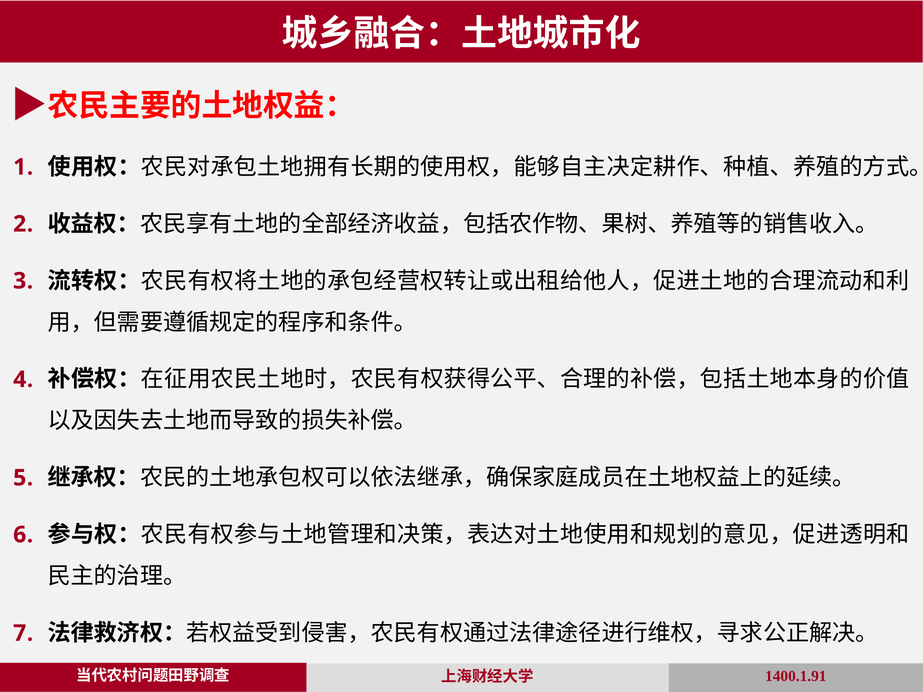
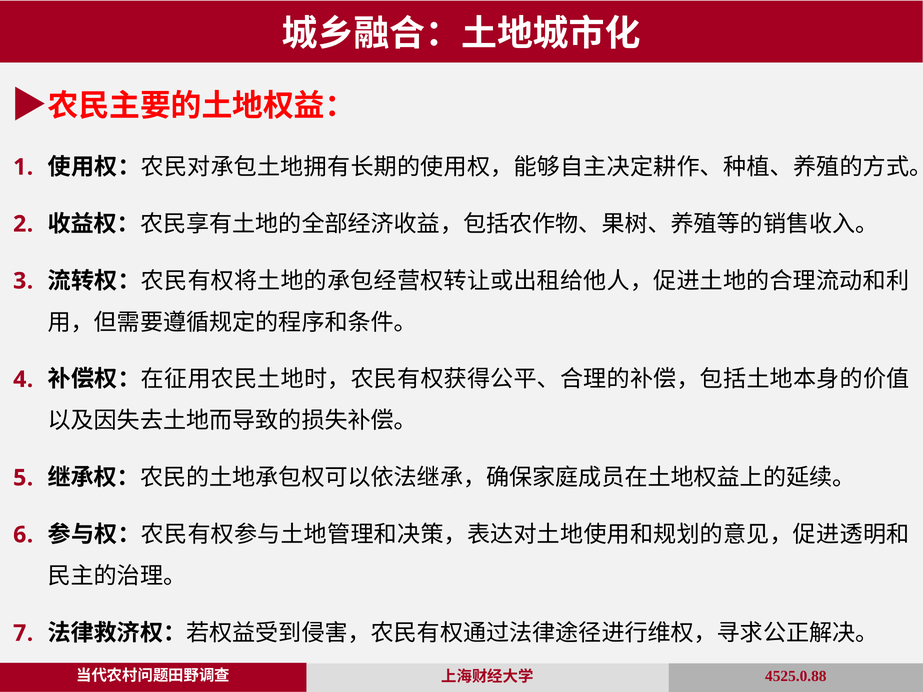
1400.1.91: 1400.1.91 -> 4525.0.88 (796, 677)
